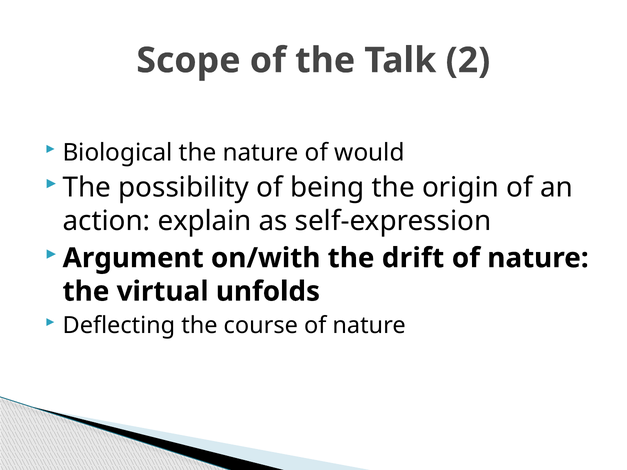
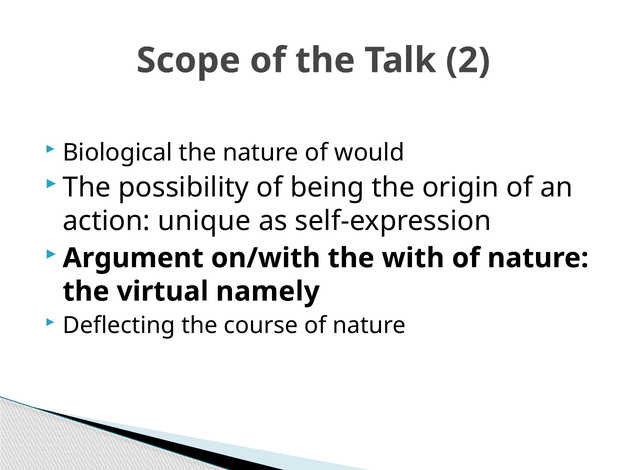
explain: explain -> unique (204, 221)
drift: drift -> with (413, 258)
unfolds: unfolds -> namely (268, 292)
